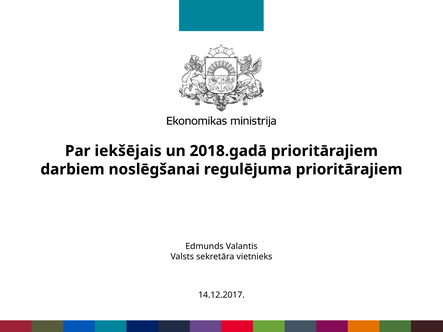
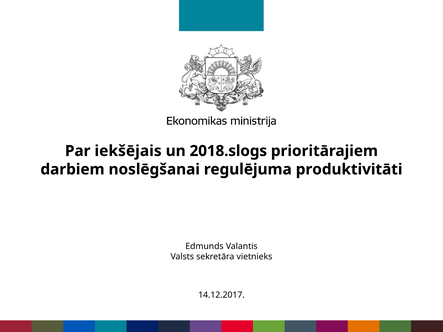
2018.gadā: 2018.gadā -> 2018.slogs (228, 151)
regulējuma prioritārajiem: prioritārajiem -> produktivitāti (349, 170)
